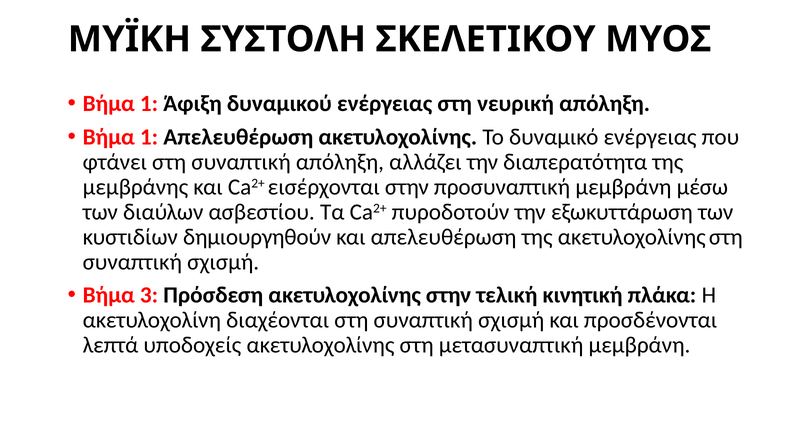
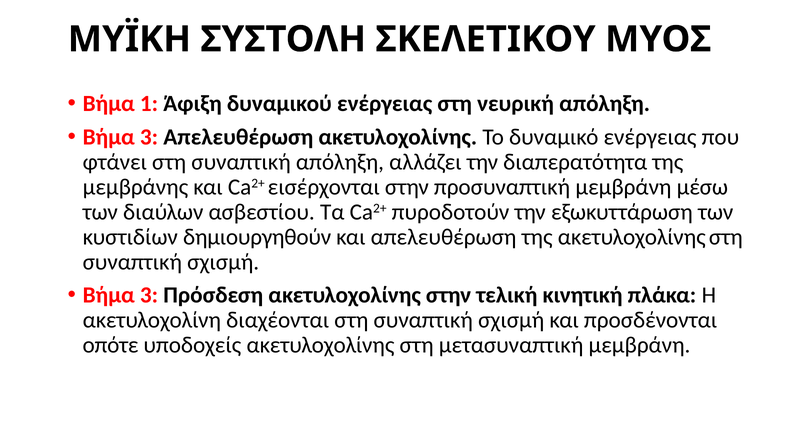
1: 1 -> 3 (149, 137)
λεπτά: λεπτά -> οπότε (111, 345)
